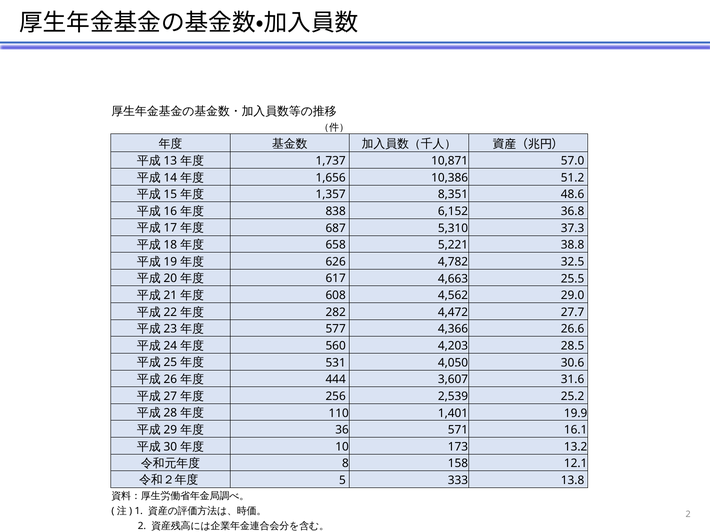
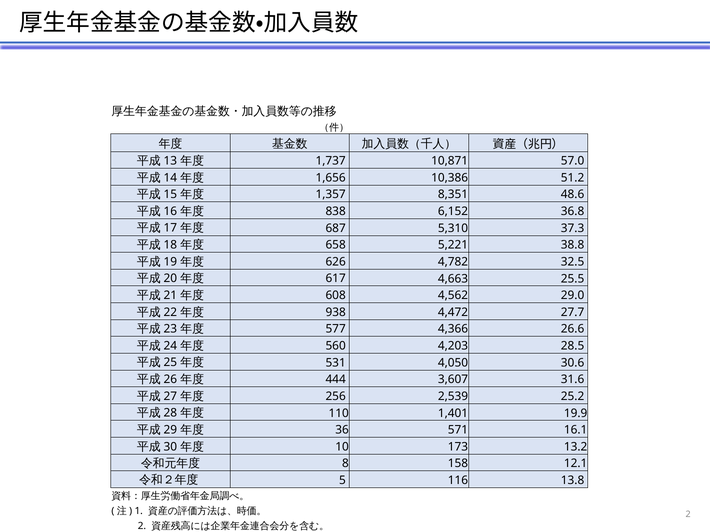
282: 282 -> 938 (336, 312)
333: 333 -> 116 (458, 481)
